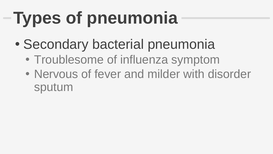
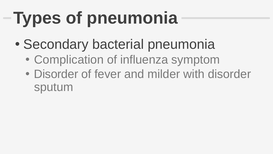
Troublesome: Troublesome -> Complication (69, 60)
Nervous: Nervous -> Disorder (56, 74)
